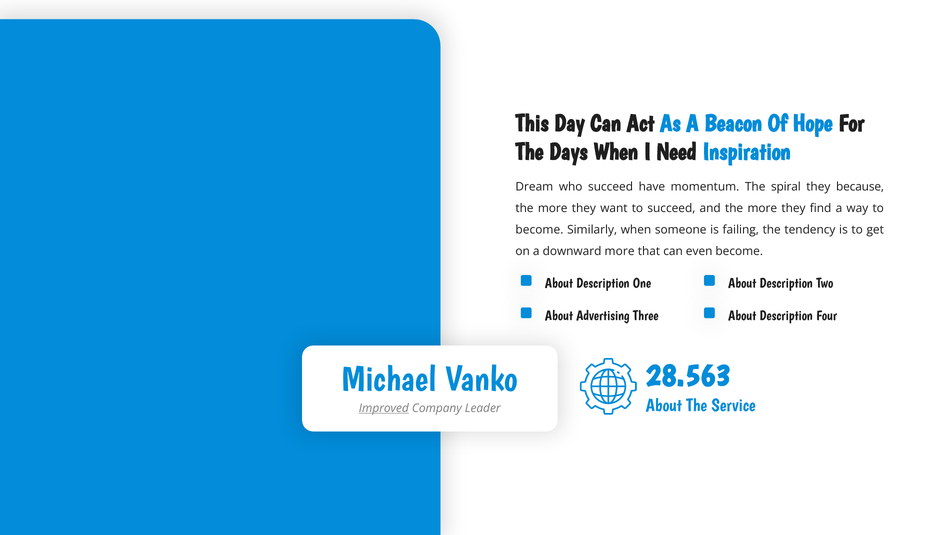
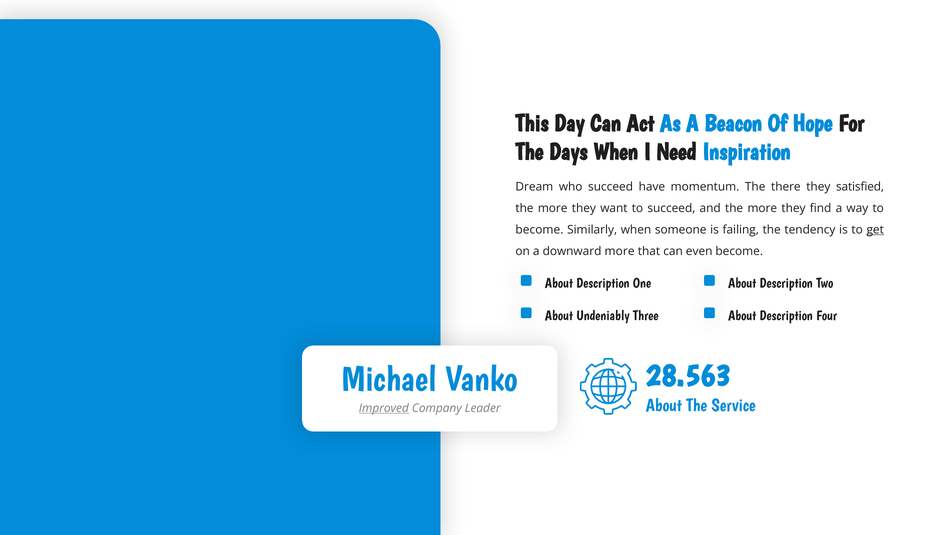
spiral: spiral -> there (786, 187)
because: because -> satisfied (860, 187)
get underline: none -> present (875, 230)
Advertising: Advertising -> Undeniably (603, 316)
